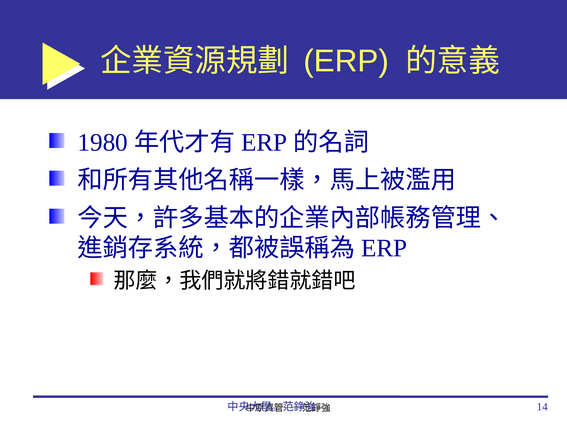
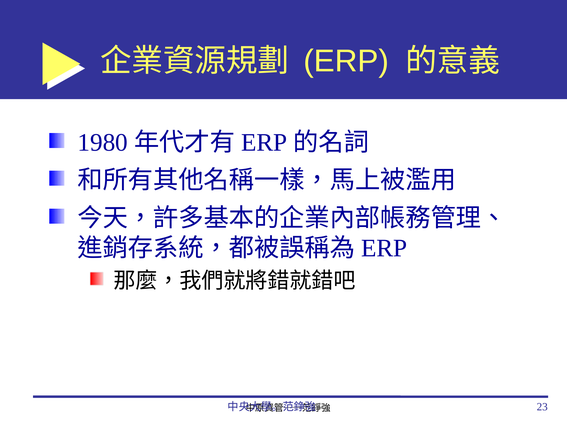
14: 14 -> 23 (542, 407)
